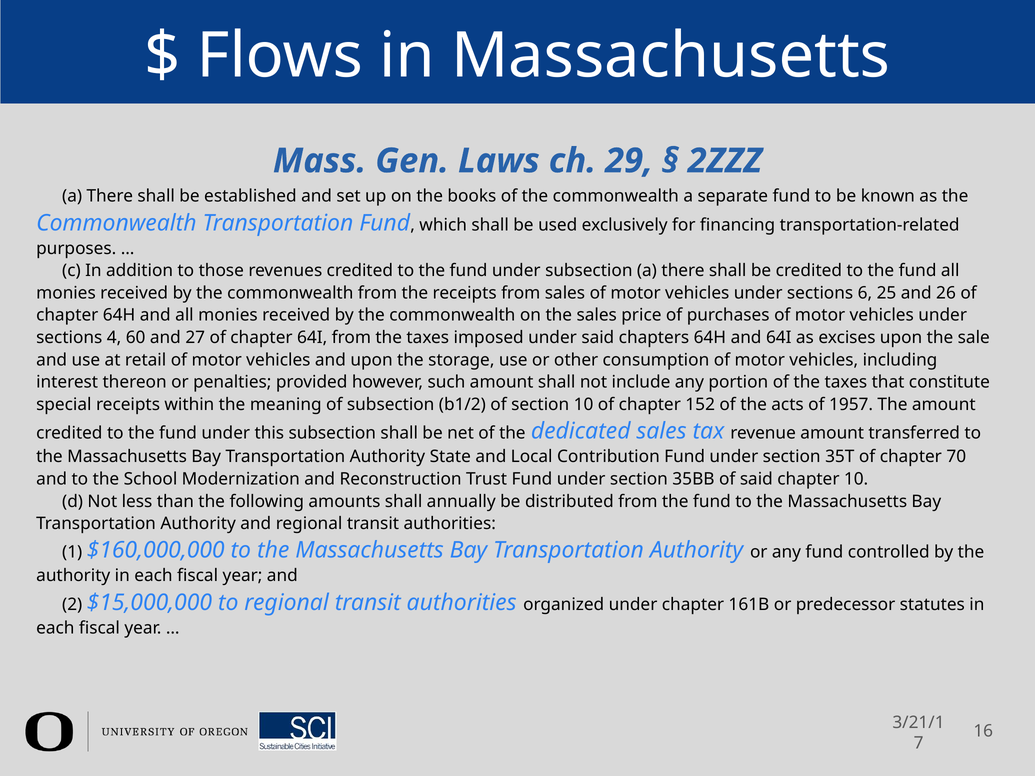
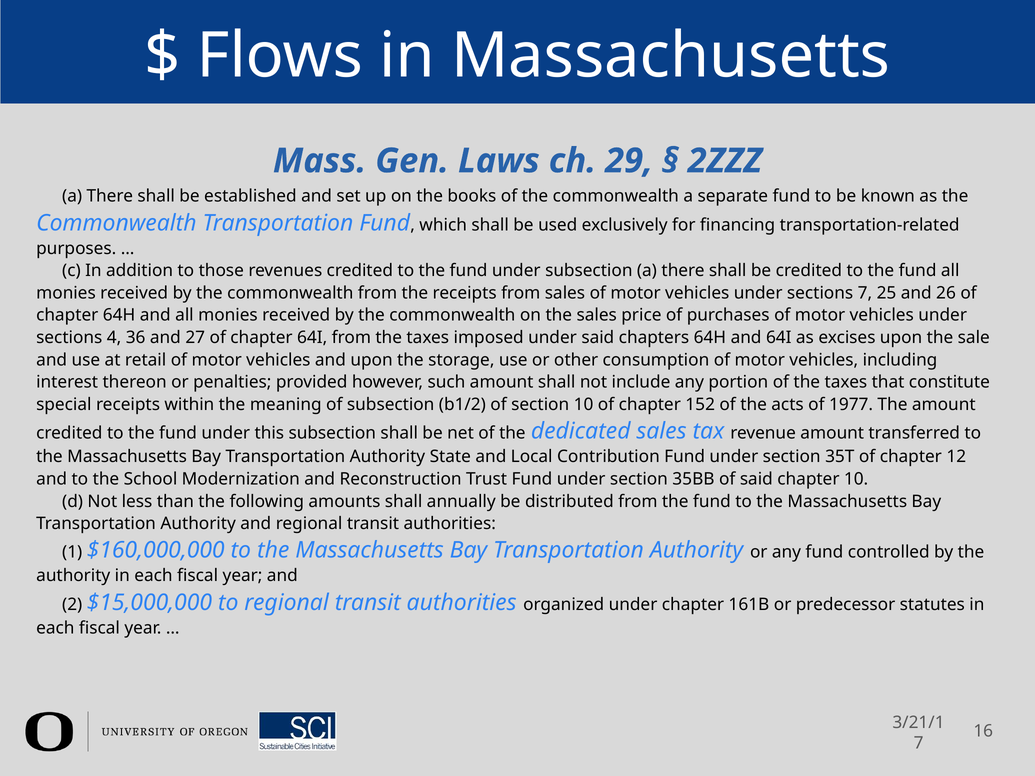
sections 6: 6 -> 7 (865, 293)
60: 60 -> 36 (136, 338)
1957: 1957 -> 1977 (851, 405)
70: 70 -> 12 (956, 457)
